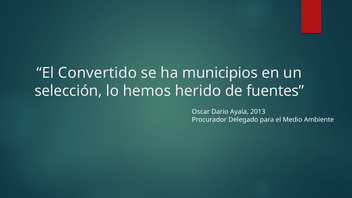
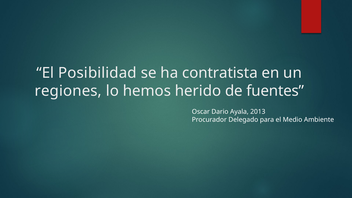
Convertido: Convertido -> Posibilidad (97, 73)
municipios: municipios -> contratista (220, 73)
selección: selección -> regiones (68, 91)
